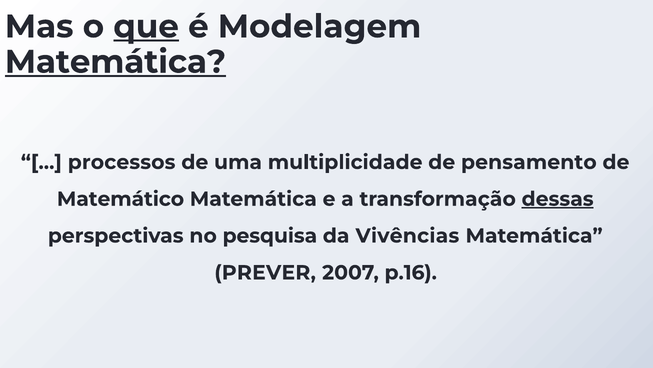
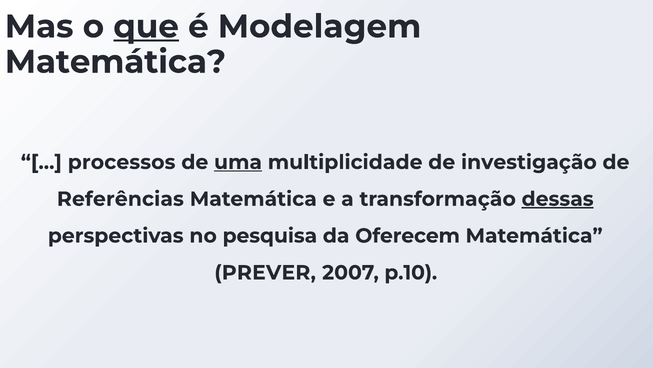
Matemática underline: present -> none (116, 62)
uma underline: none -> present (238, 162)
pensamento: pensamento -> investigação (529, 162)
Matemático: Matemático -> Referências (120, 199)
Vivências: Vivências -> Oferecem (408, 235)
p.16: p.16 -> p.10 (411, 272)
